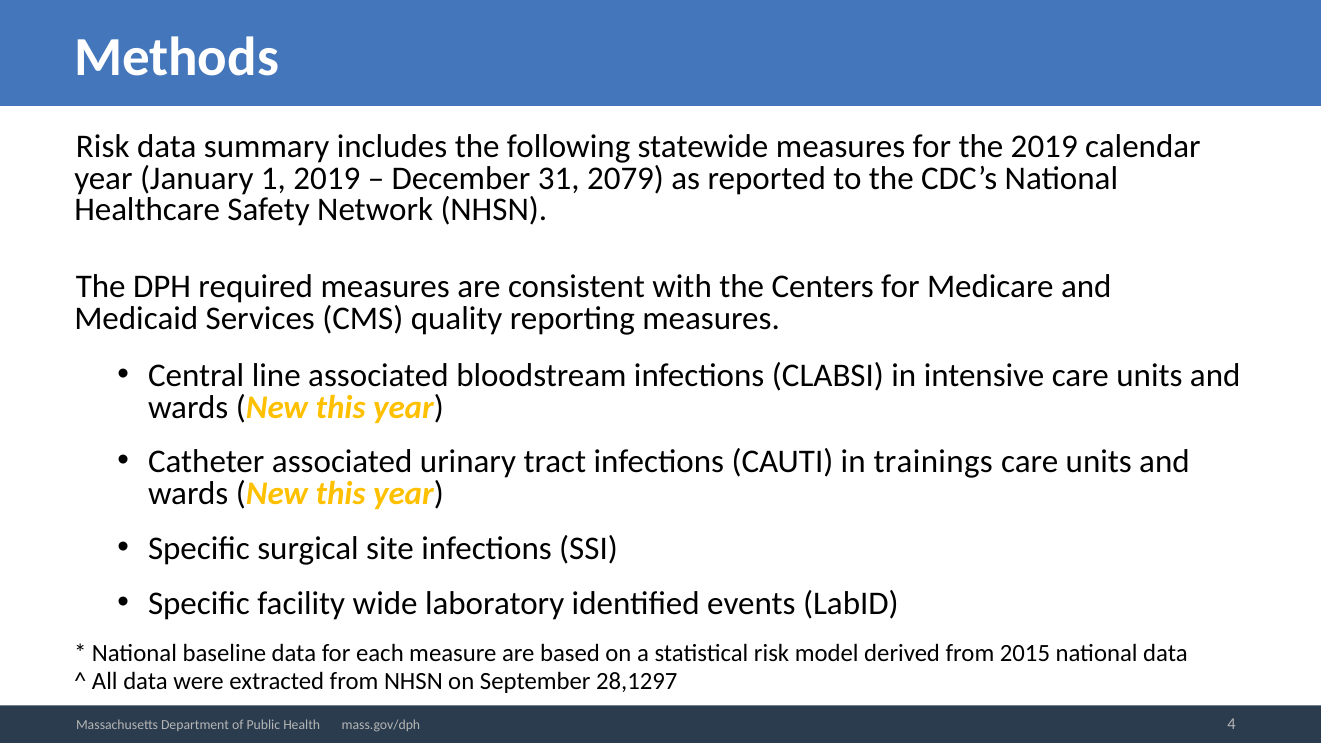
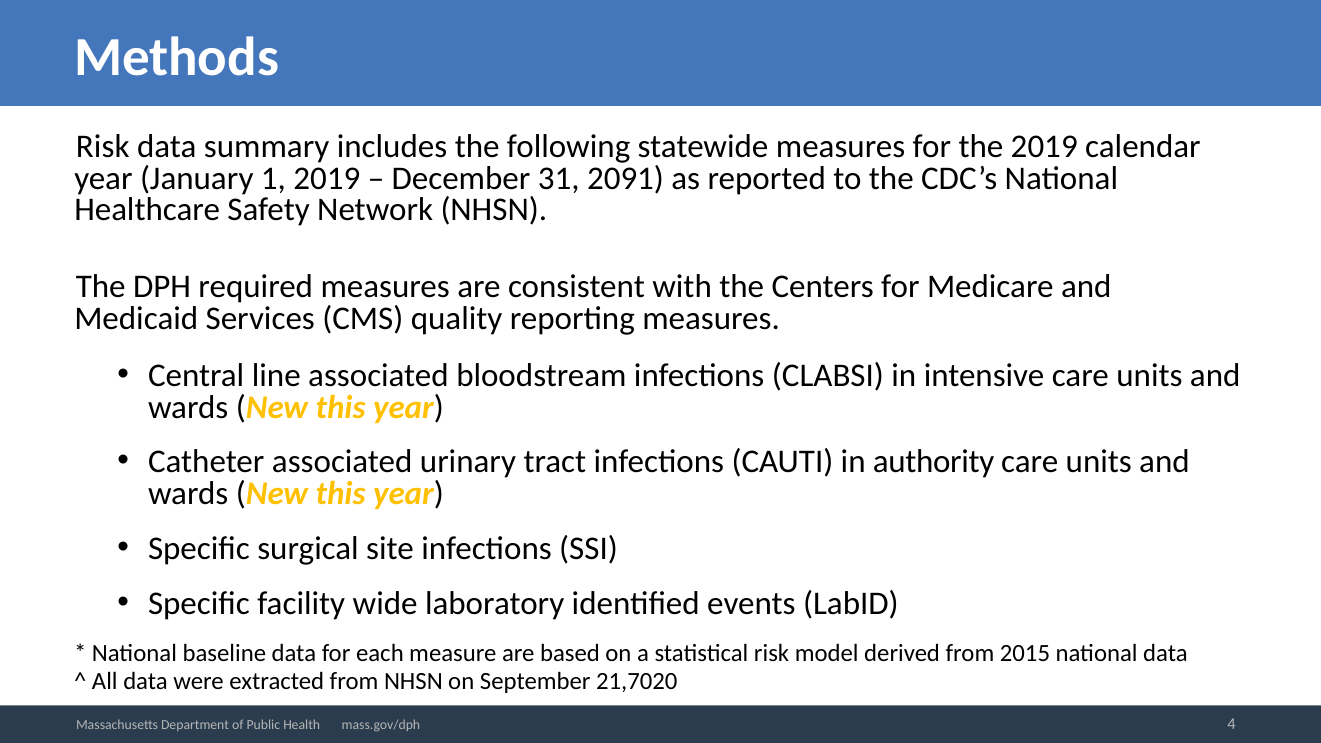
2079: 2079 -> 2091 (626, 178)
trainings: trainings -> authority (934, 462)
28,1297: 28,1297 -> 21,7020 (637, 682)
